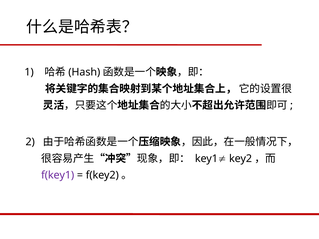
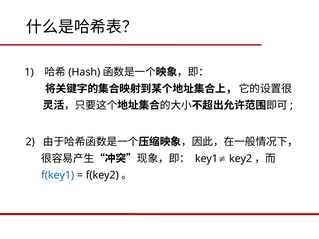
f(key1 colour: purple -> blue (58, 175)
